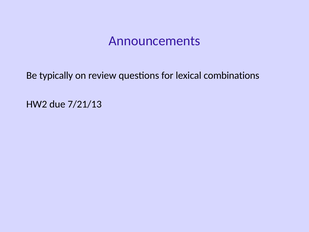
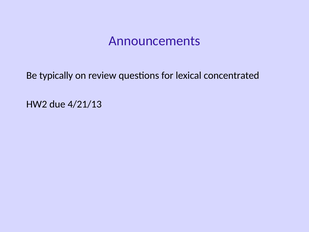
combinations: combinations -> concentrated (231, 75)
7/21/13: 7/21/13 -> 4/21/13 (85, 104)
